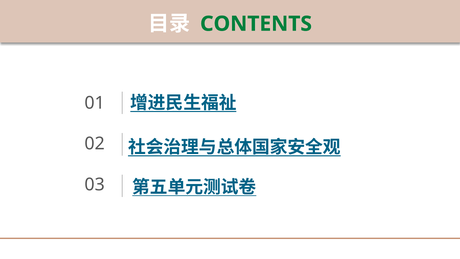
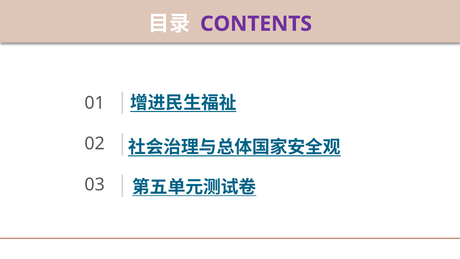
CONTENTS colour: green -> purple (256, 24)
